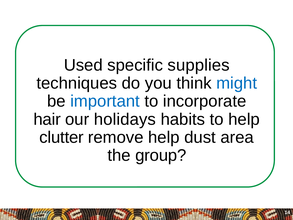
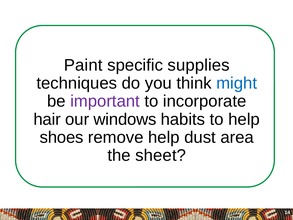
Used: Used -> Paint (83, 65)
important colour: blue -> purple (105, 101)
holidays: holidays -> windows (125, 119)
clutter: clutter -> shoes (62, 137)
group: group -> sheet (161, 155)
